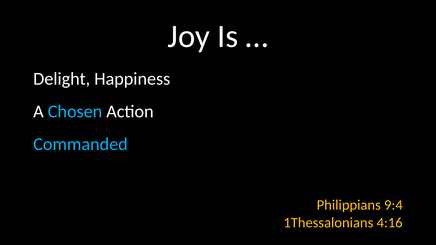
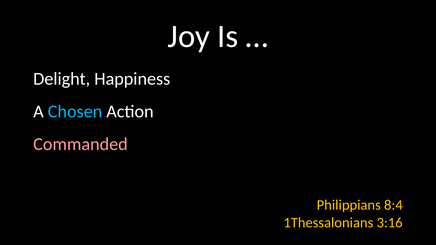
Commanded colour: light blue -> pink (80, 144)
9:4: 9:4 -> 8:4 (393, 205)
4:16: 4:16 -> 3:16 (390, 223)
